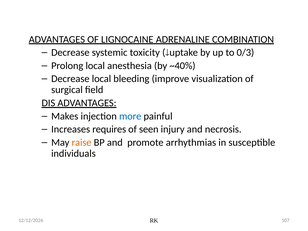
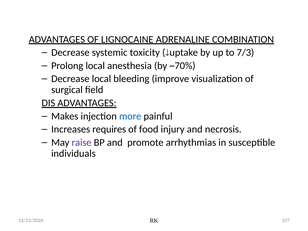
0/3: 0/3 -> 7/3 (245, 52)
~40%: ~40% -> ~70% (182, 66)
seen: seen -> food (149, 129)
raise colour: orange -> purple (82, 142)
